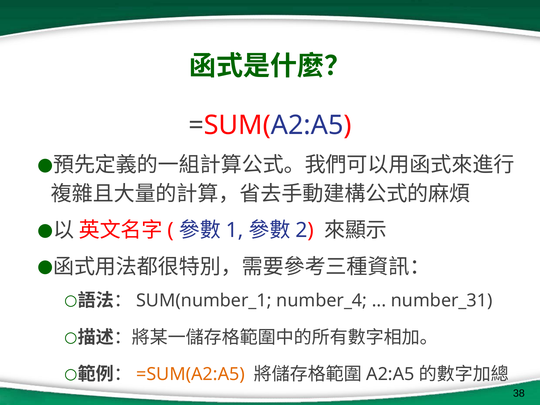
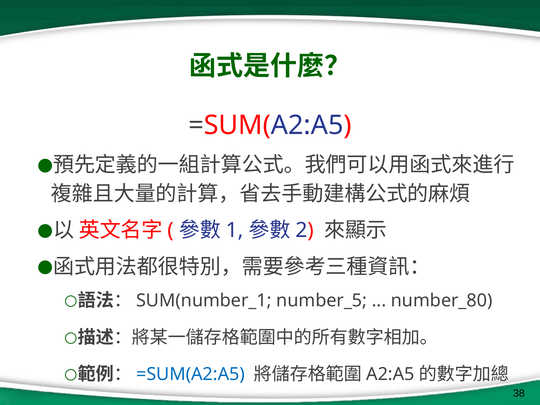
number_4: number_4 -> number_5 (322, 301)
number_31: number_31 -> number_80 (442, 301)
=SUM(A2:A5 colour: orange -> blue (191, 374)
